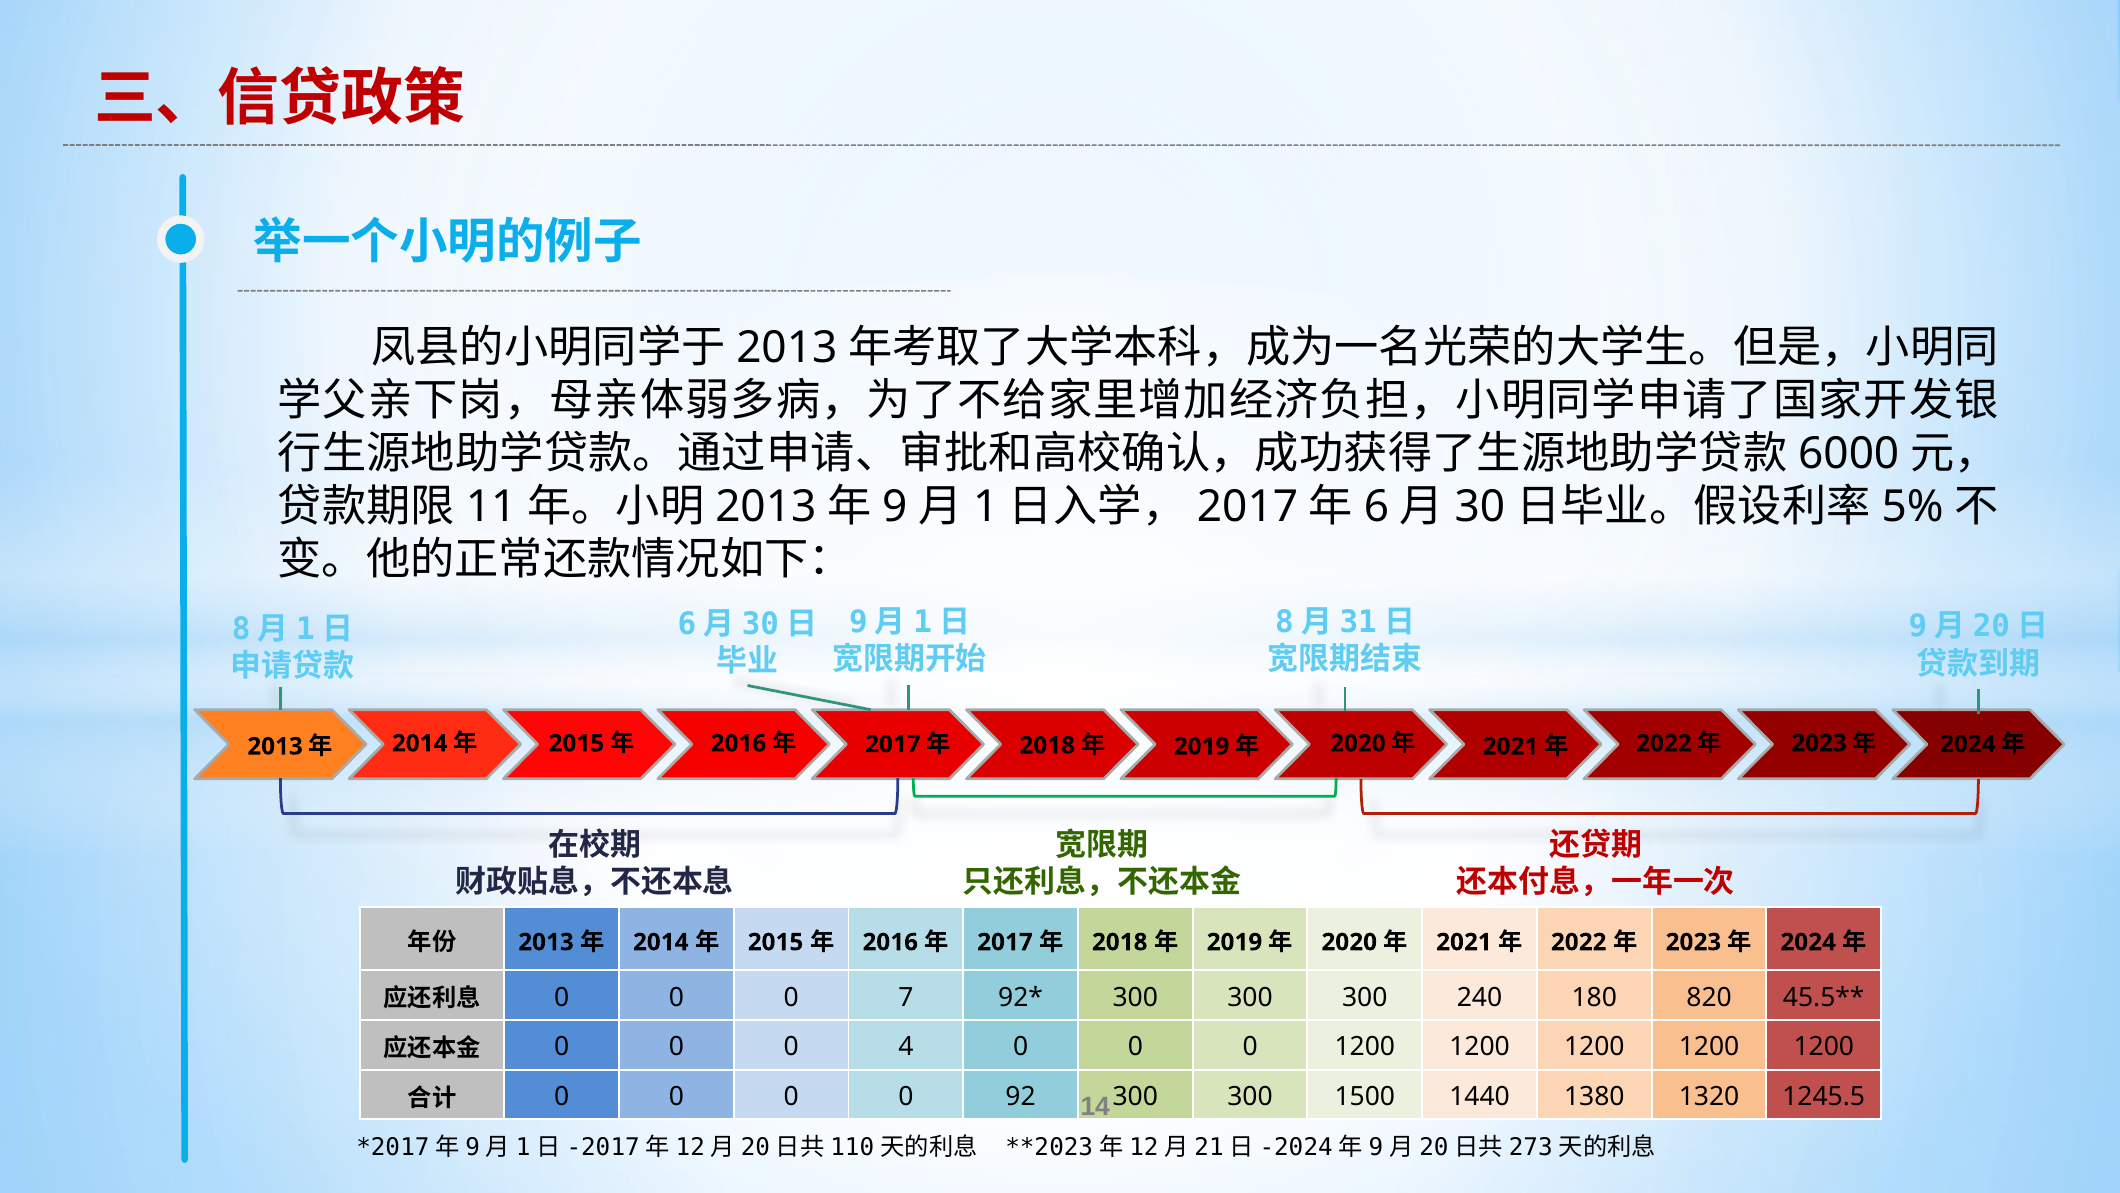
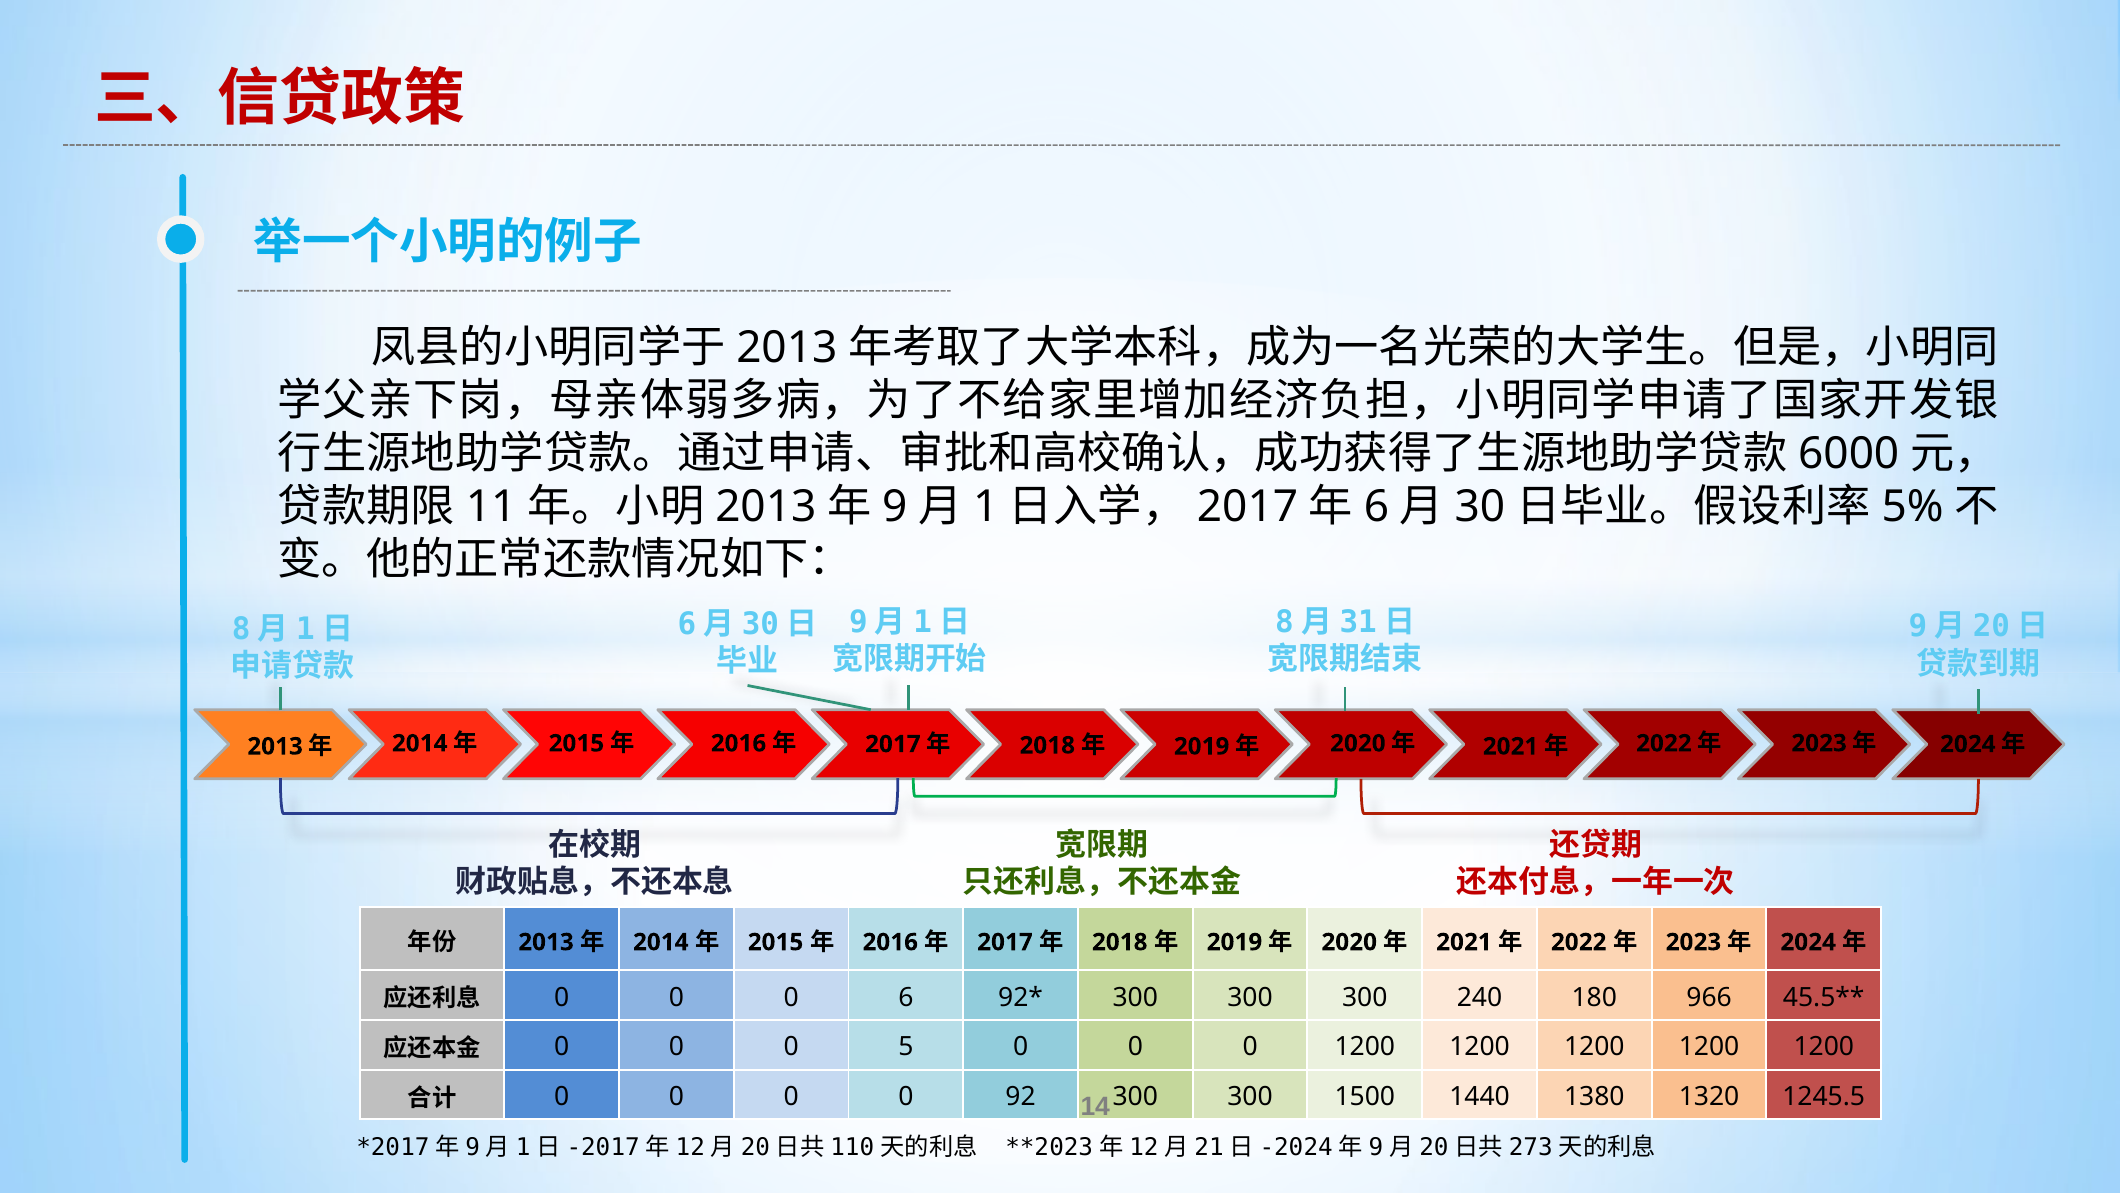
0 7: 7 -> 6 (906, 997)
820: 820 -> 966 (1709, 997)
4: 4 -> 5 (906, 1047)
